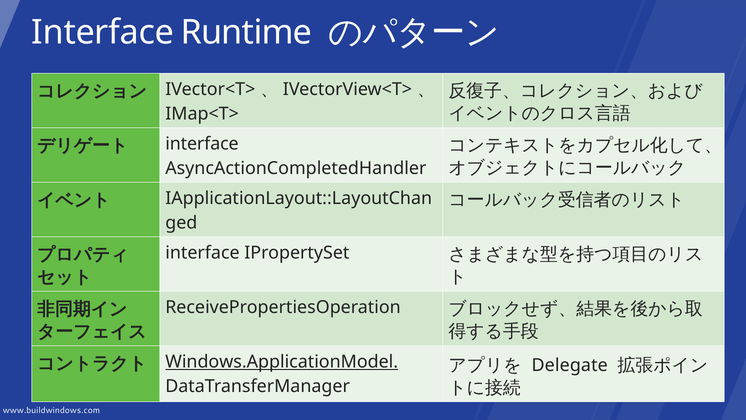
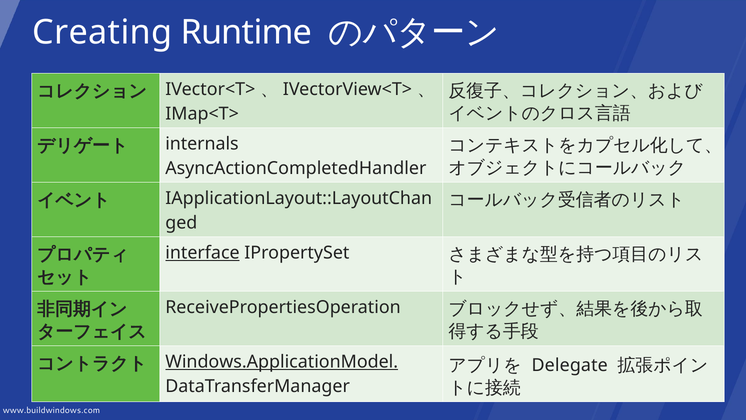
Interface: Interface -> Creating (102, 32)
interface: interface -> internals (202, 144)
interface underline: none -> present (202, 253)
